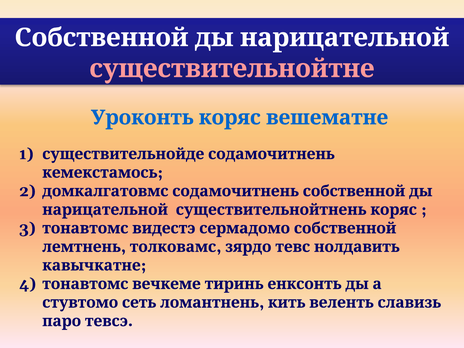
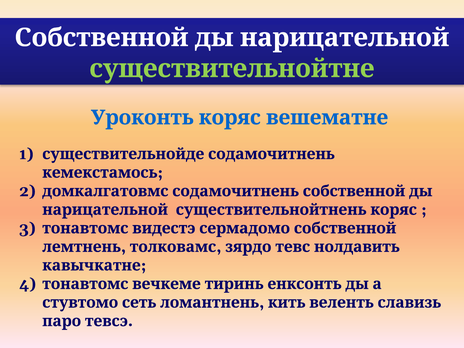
существительнойтне colour: pink -> light green (232, 69)
